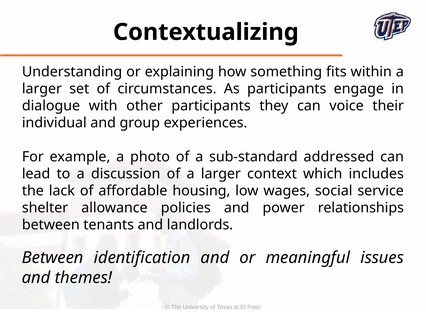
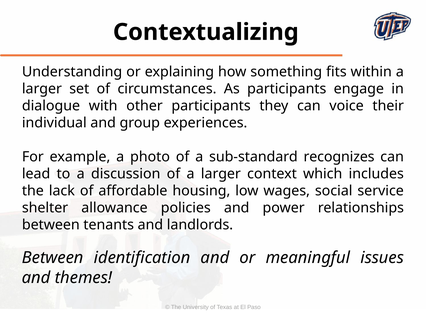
addressed: addressed -> recognizes (339, 157)
